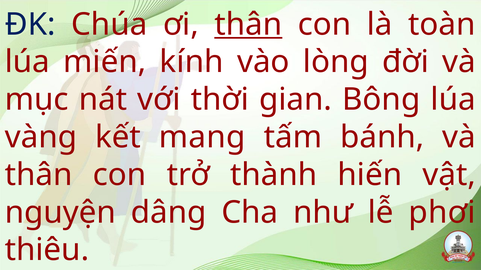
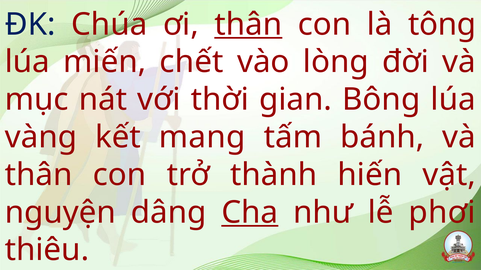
toàn: toàn -> tông (442, 24)
kính: kính -> chết (192, 62)
Cha underline: none -> present (250, 213)
